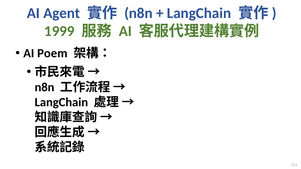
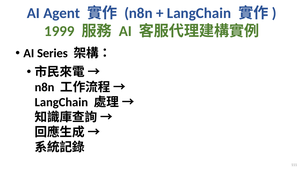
Poem: Poem -> Series (52, 53)
